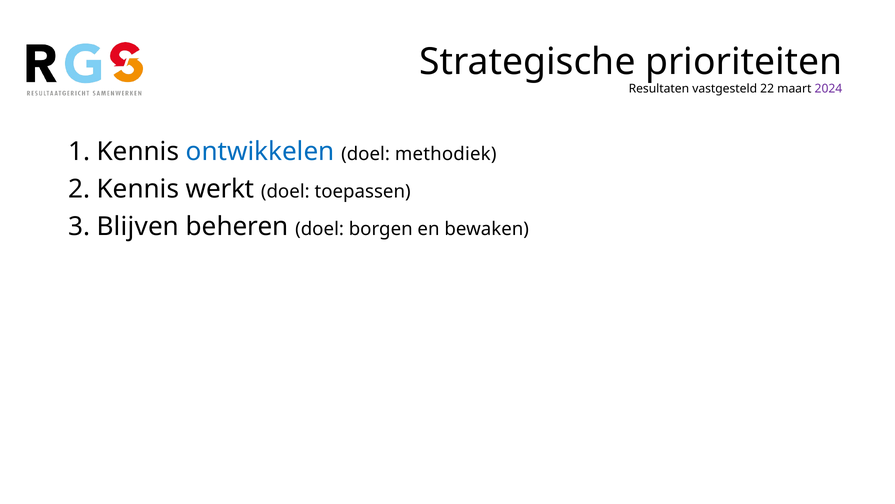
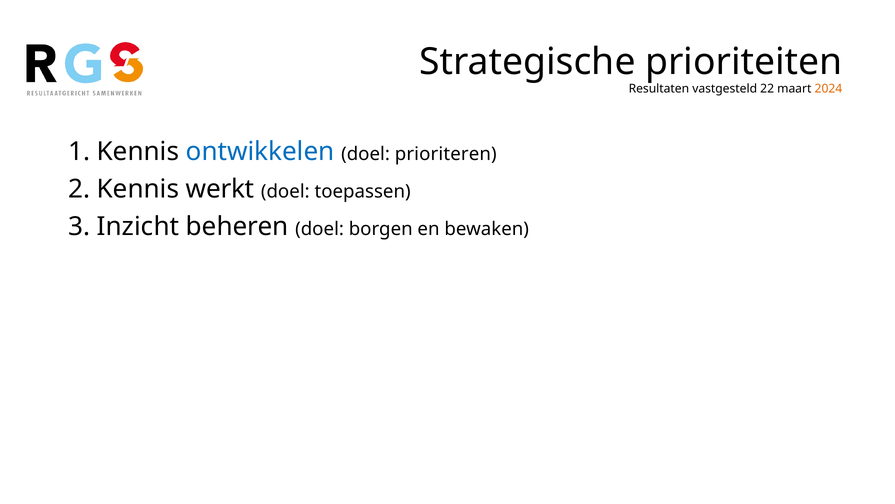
2024 colour: purple -> orange (828, 89)
methodiek: methodiek -> prioriteren (446, 154)
Blijven: Blijven -> Inzicht (138, 226)
